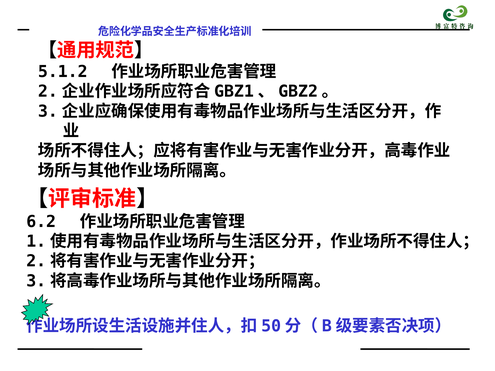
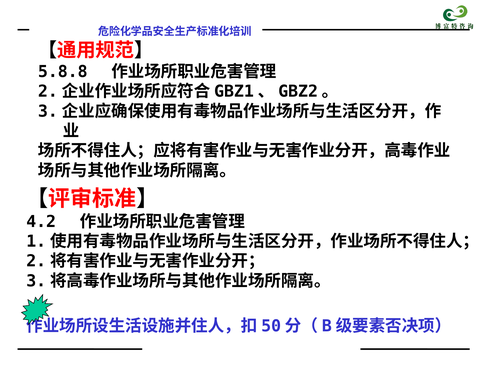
5.1.2: 5.1.2 -> 5.8.8 (63, 72)
6.2: 6.2 -> 4.2 (41, 222)
